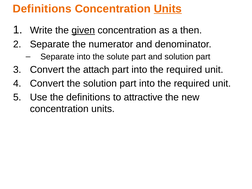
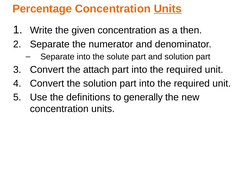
Definitions: Definitions -> Percentage (42, 9)
given underline: present -> none (83, 30)
attractive: attractive -> generally (143, 97)
